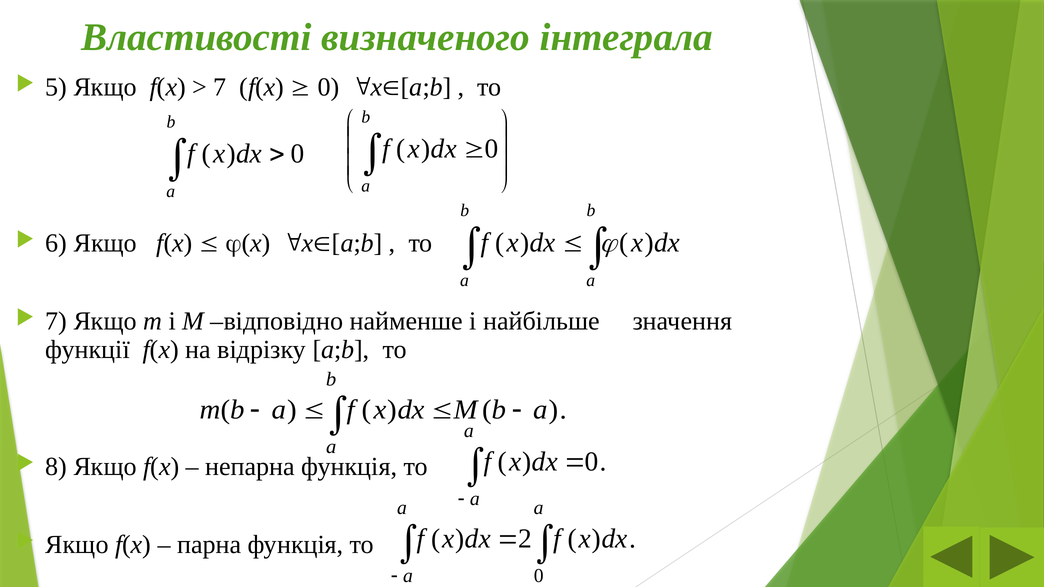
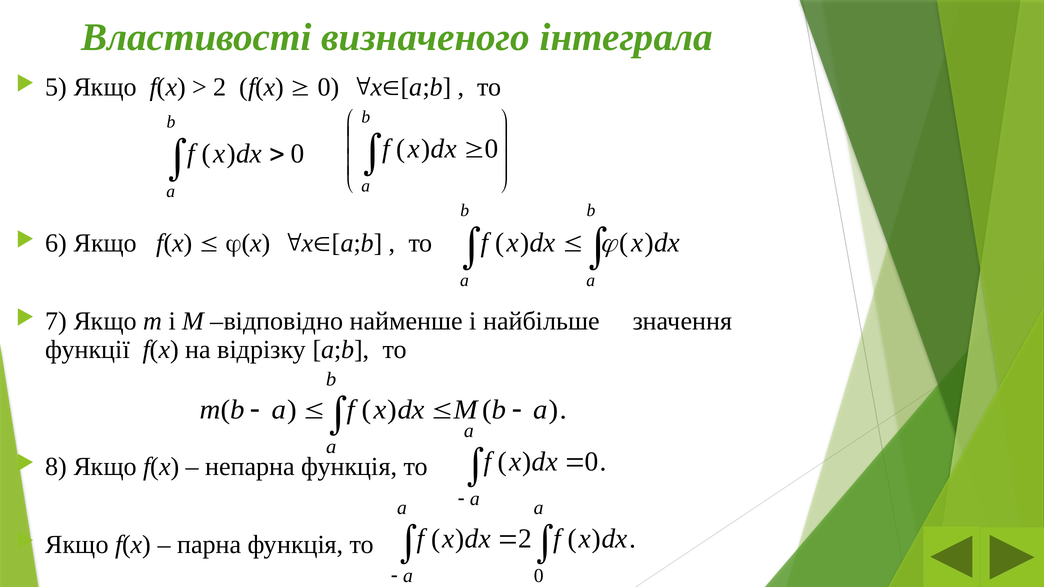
7: 7 -> 2 (220, 87)
